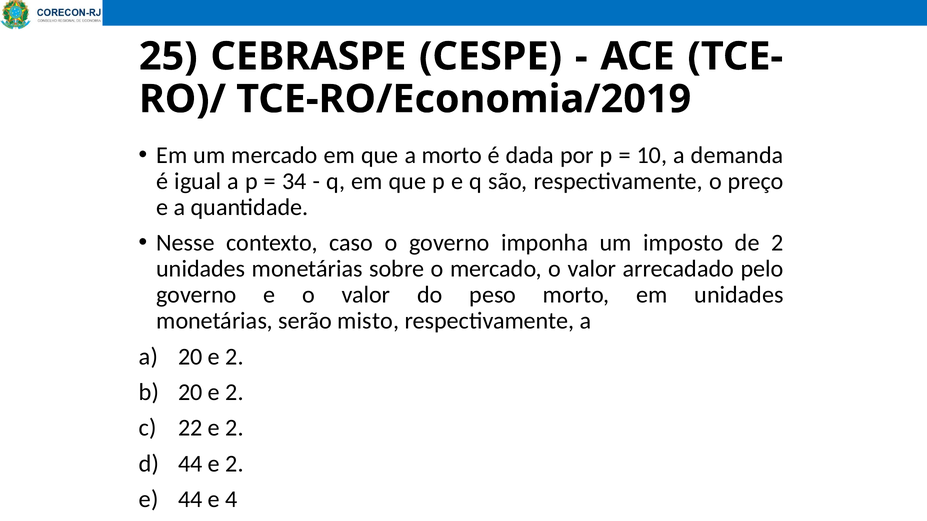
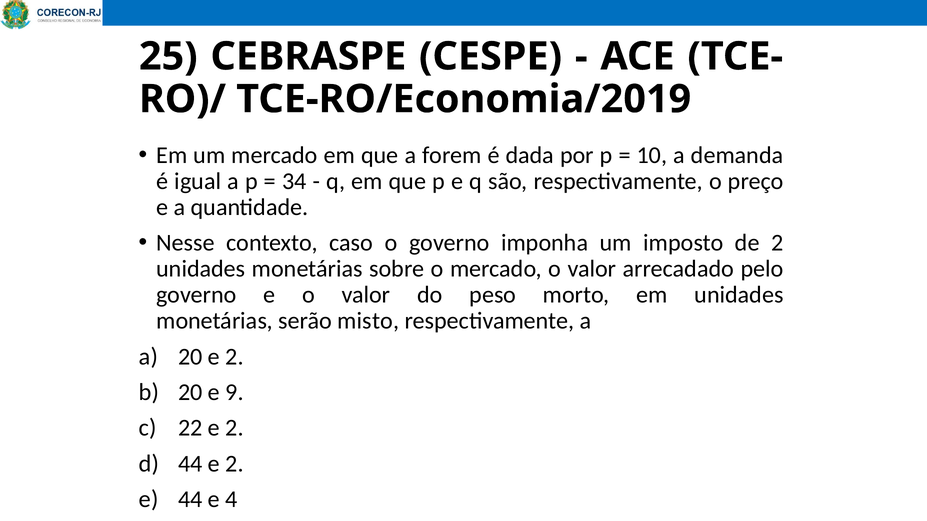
a morto: morto -> forem (452, 155)
2: 2 -> 9 (234, 393)
